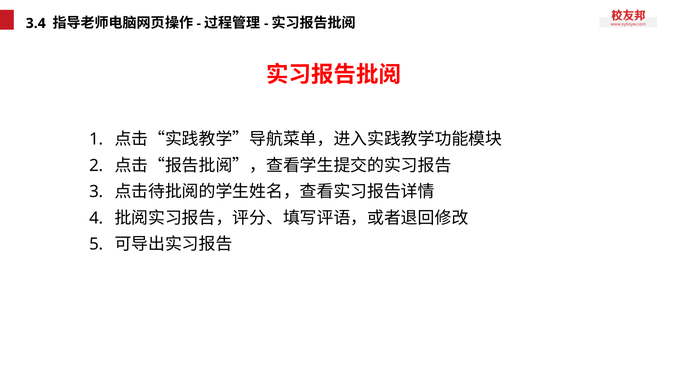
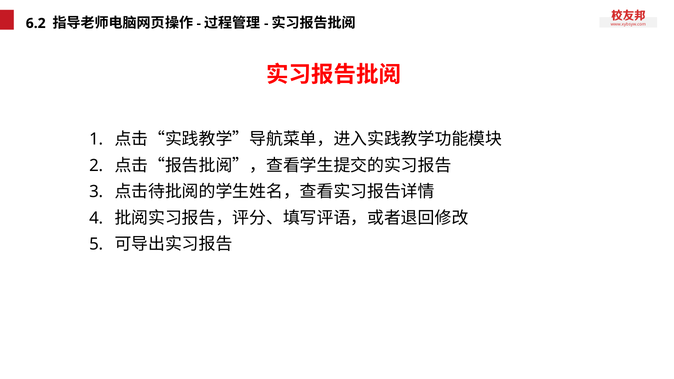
3.4: 3.4 -> 6.2 (36, 23)
